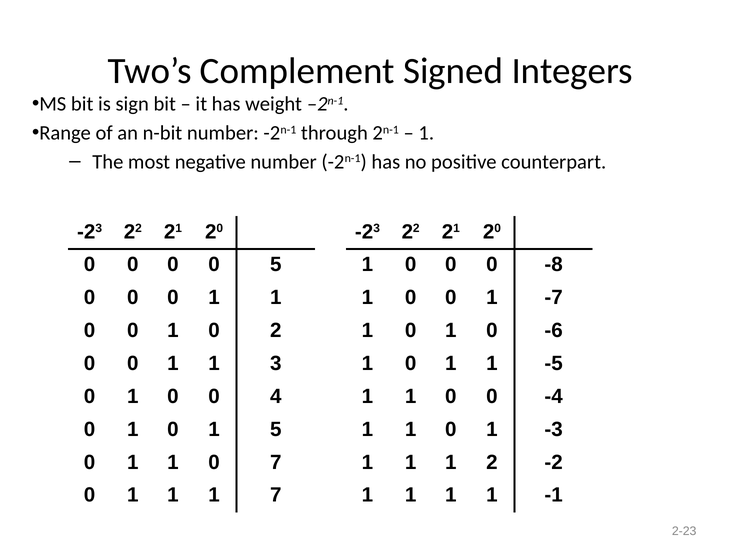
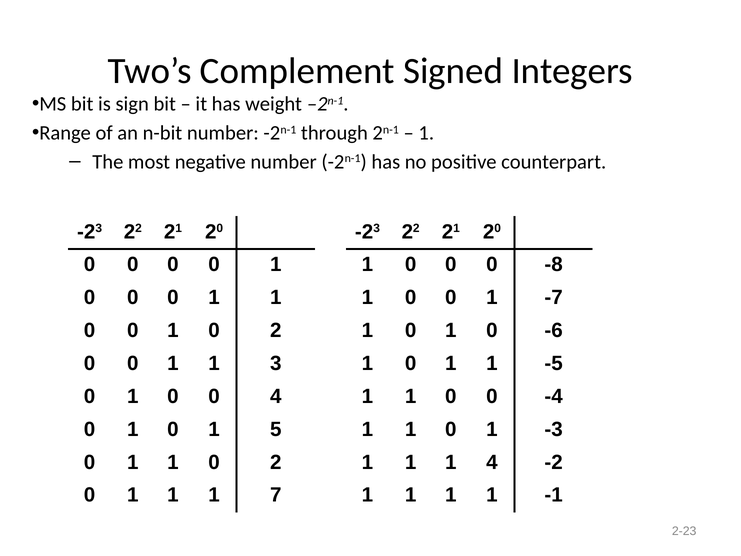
5: 5 -> 1 (276, 265)
1 1 0 7: 7 -> 2 (276, 462)
1 2: 2 -> 4 (492, 462)
